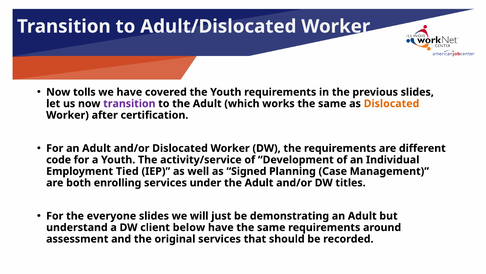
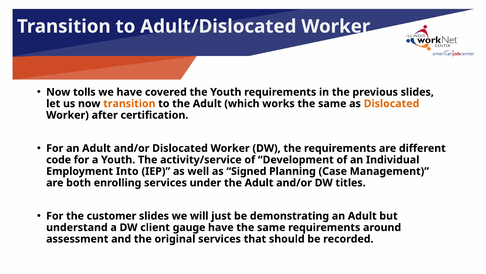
transition colour: purple -> orange (129, 103)
Tied: Tied -> Into (127, 171)
everyone: everyone -> customer (112, 216)
below: below -> gauge (189, 227)
